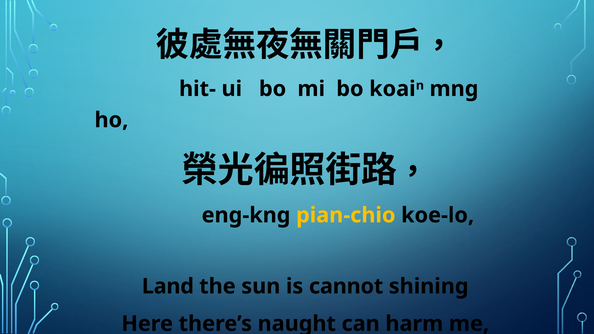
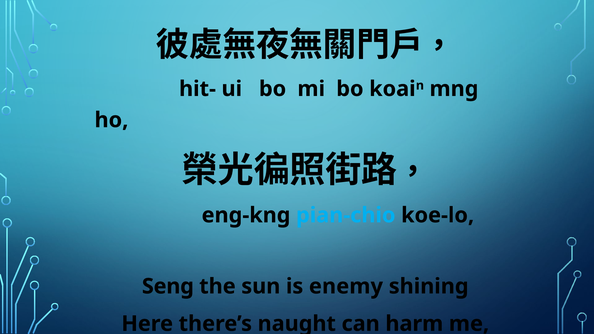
pian-chio colour: yellow -> light blue (346, 215)
Land: Land -> Seng (168, 286)
cannot: cannot -> enemy (346, 286)
